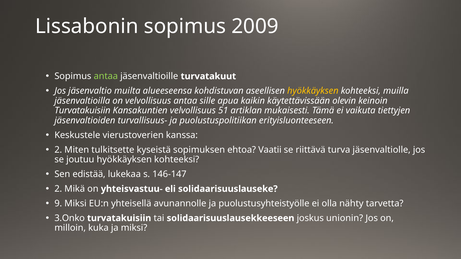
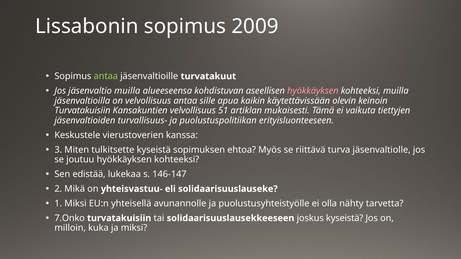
jäsenvaltio muilta: muilta -> muilla (127, 91)
hyökkäyksen colour: yellow -> pink (313, 91)
2: 2 -> 3 (58, 150)
Vaatii: Vaatii -> Myös (270, 150)
9: 9 -> 1 (58, 204)
3.Onko: 3.Onko -> 7.Onko (70, 218)
joskus unionin: unionin -> kyseistä (345, 218)
